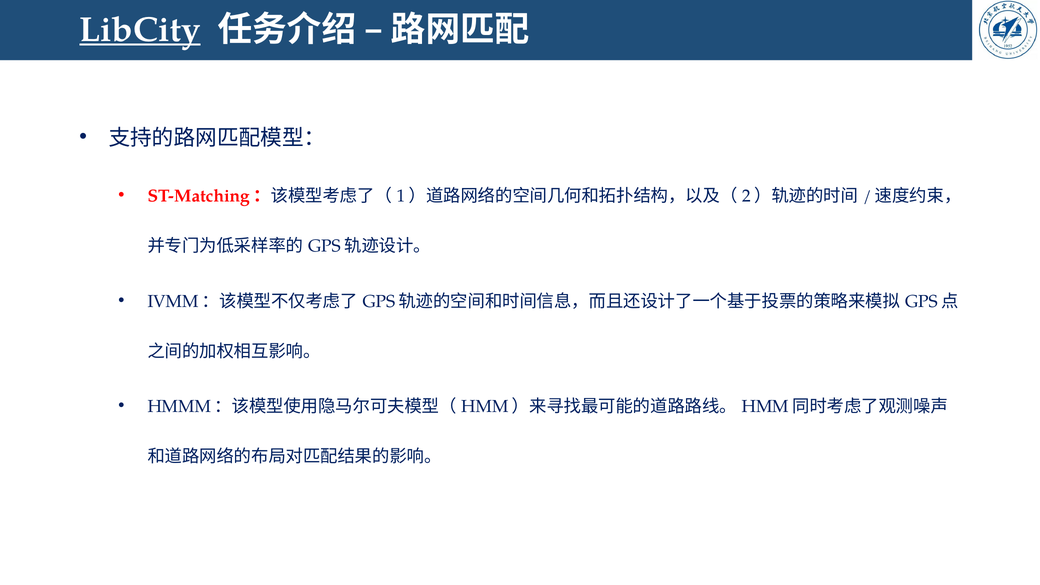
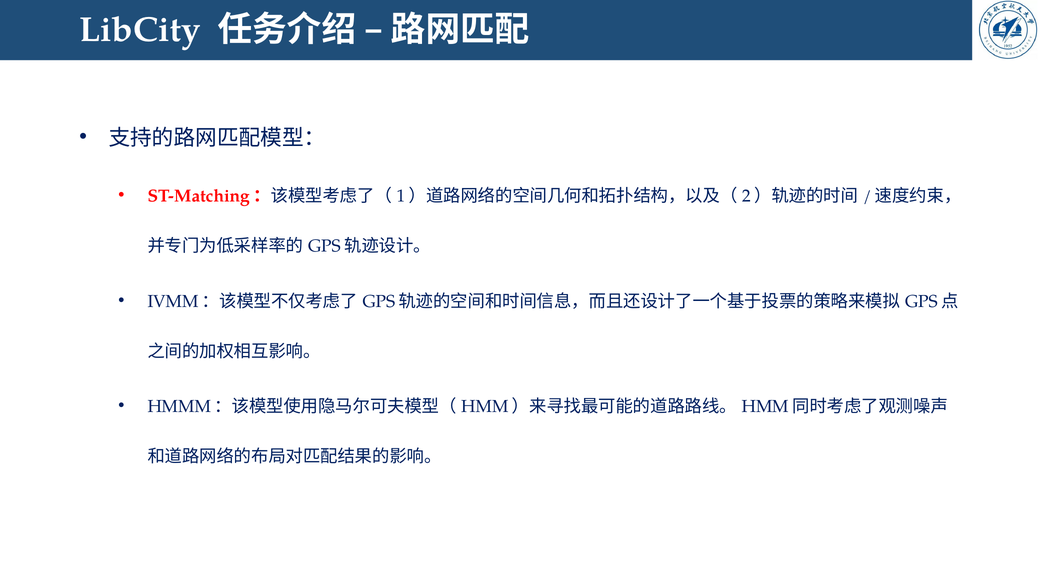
LibCity underline: present -> none (140, 30)
